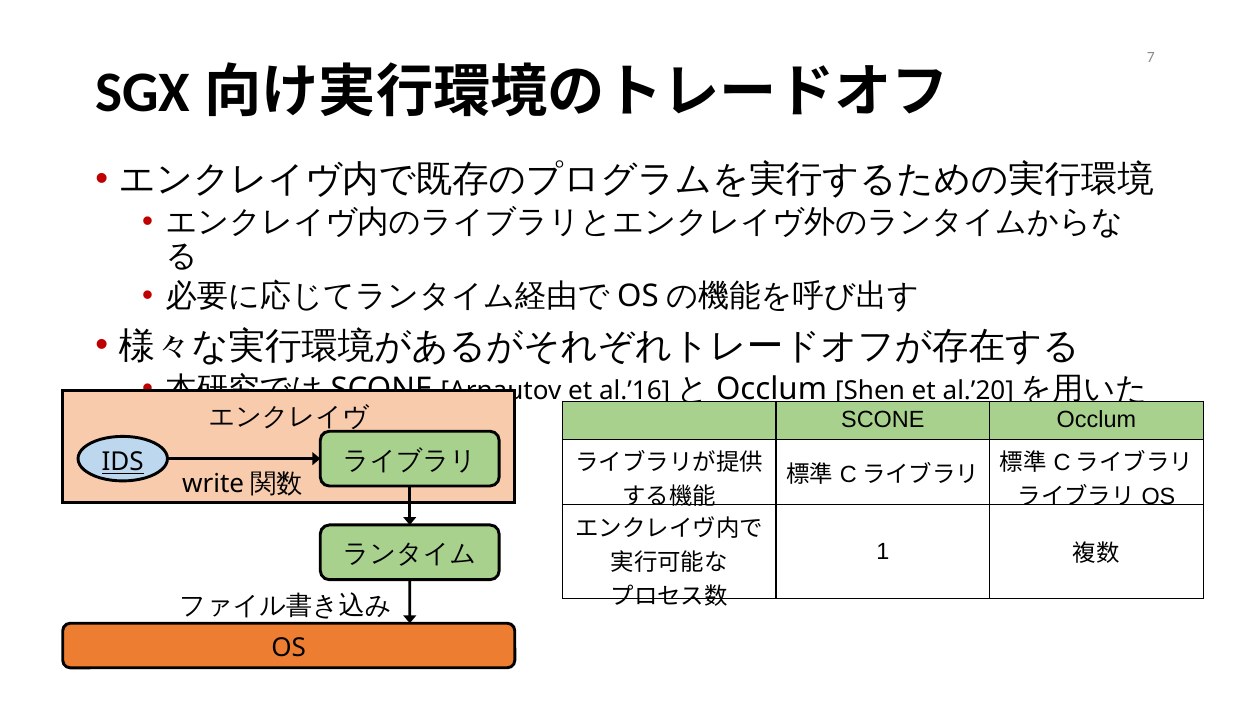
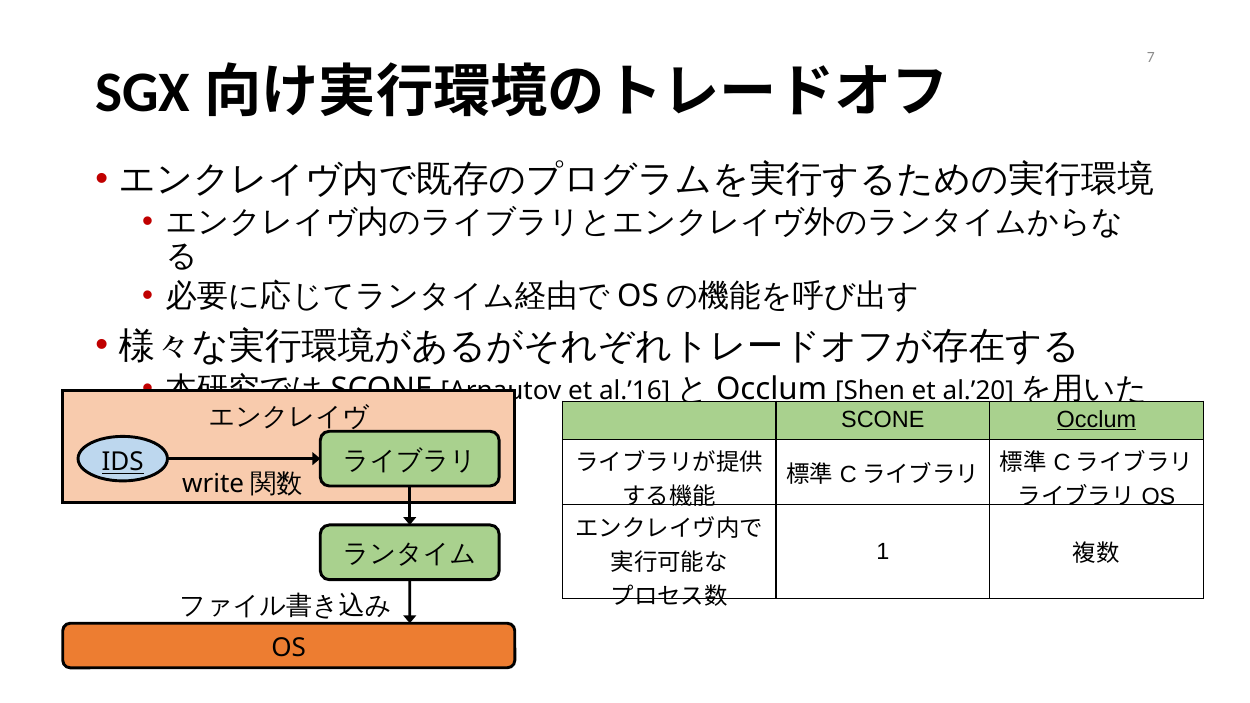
Occlum underline: none -> present (1096, 419)
